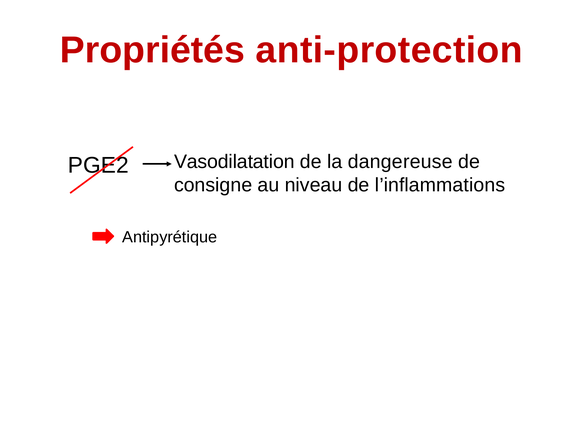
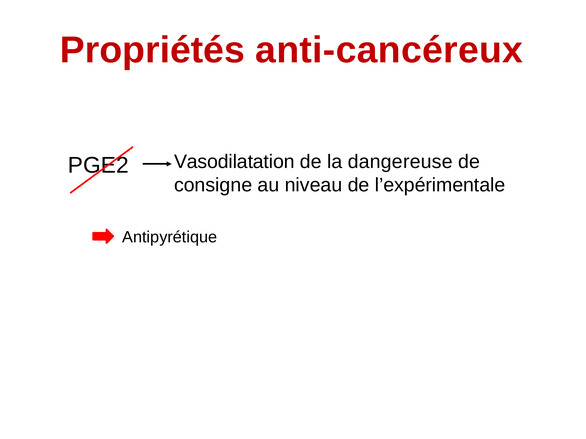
anti-protection: anti-protection -> anti-cancéreux (389, 50)
l’inflammations: l’inflammations -> l’expérimentale (440, 185)
